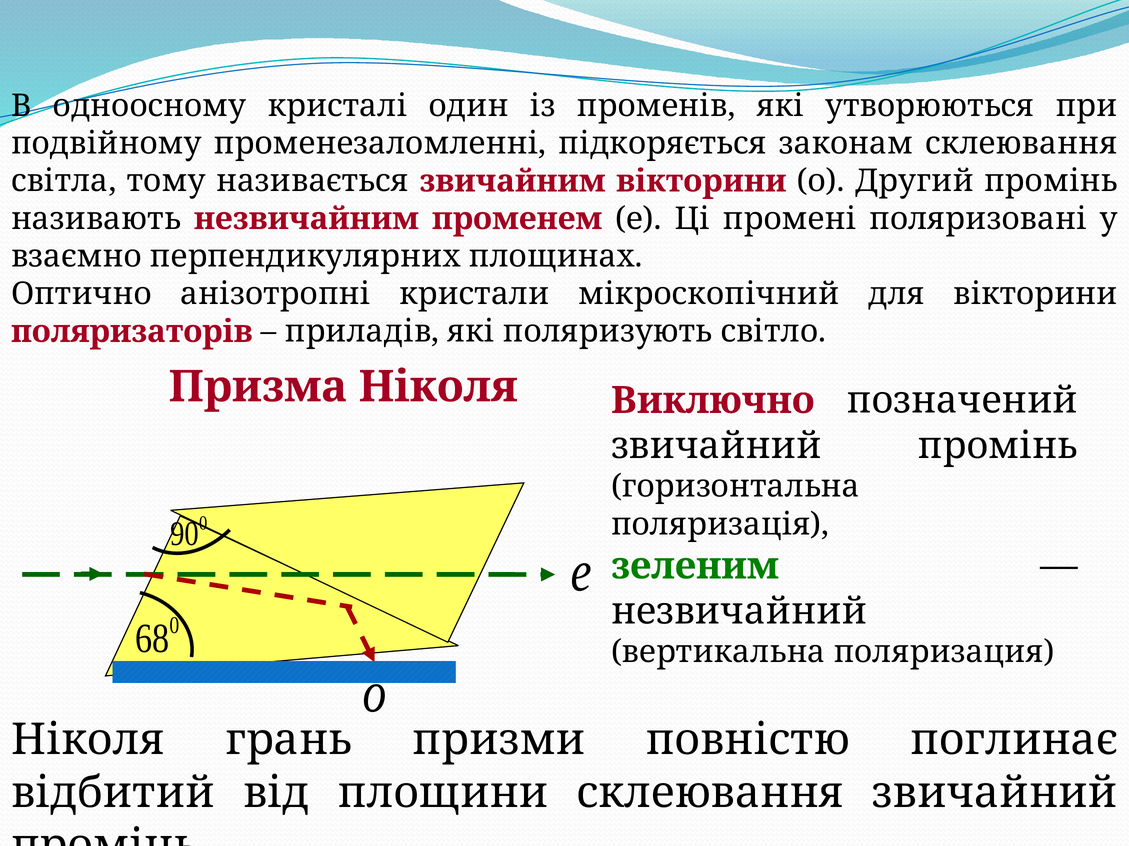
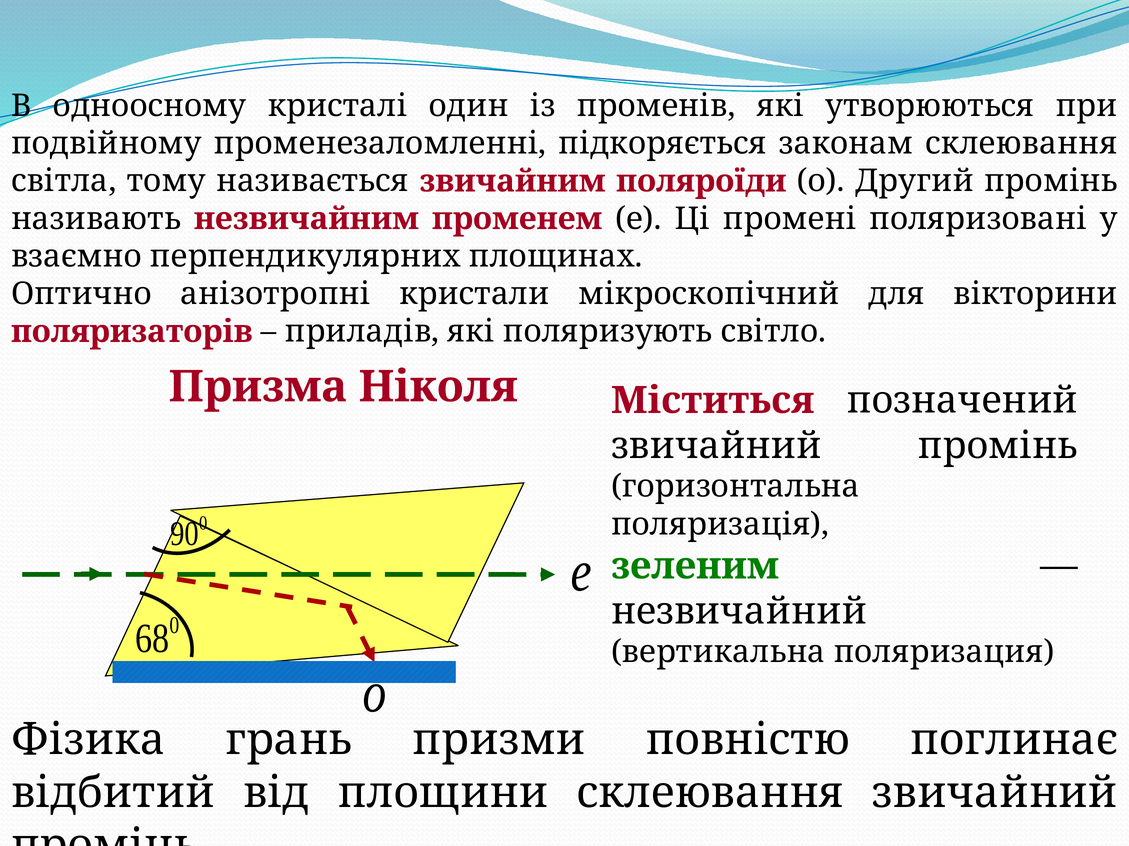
звичайним вікторини: вікторини -> поляроїди (701, 181)
Виключно: Виключно -> Міститься (713, 401)
Ніколя: Ніколя -> Фізика (88, 741)
